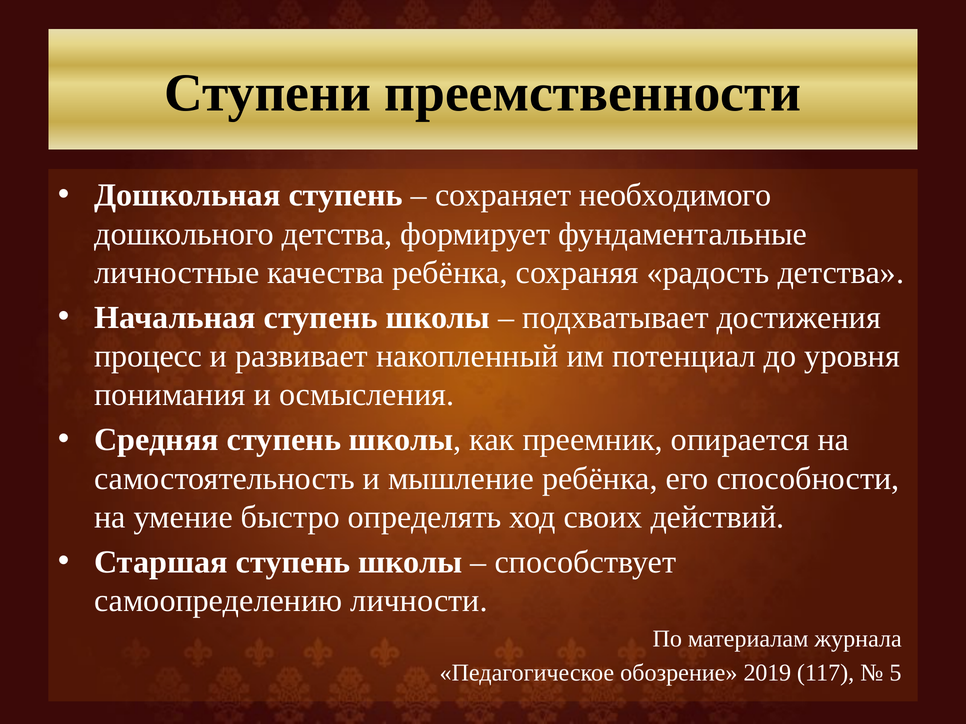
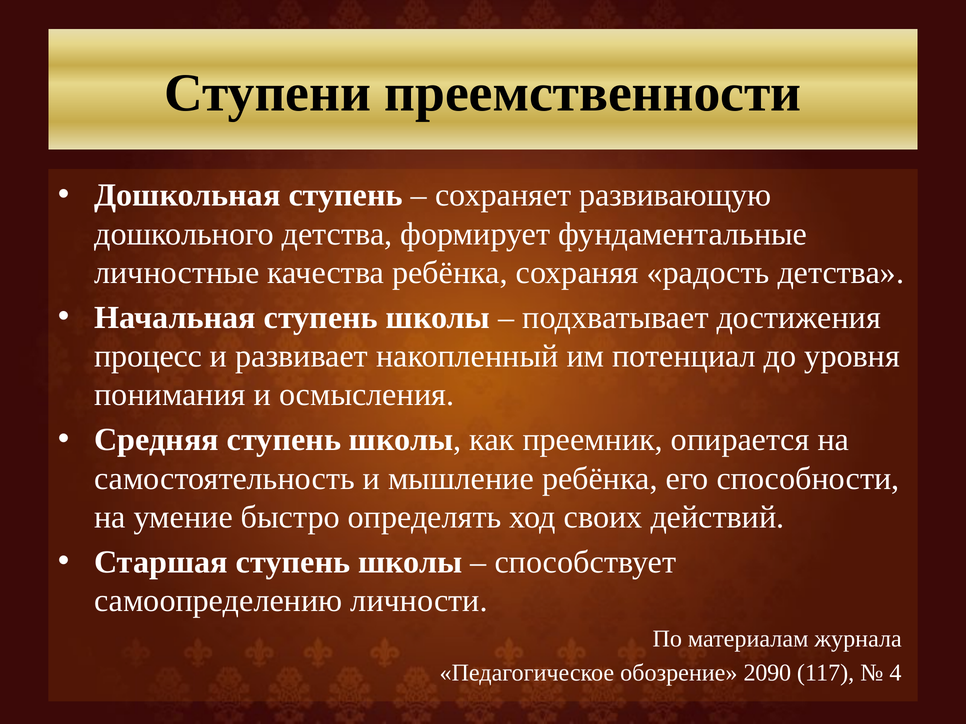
необходимого: необходимого -> развивающую (675, 195)
2019: 2019 -> 2090 (767, 673)
5: 5 -> 4 (895, 673)
